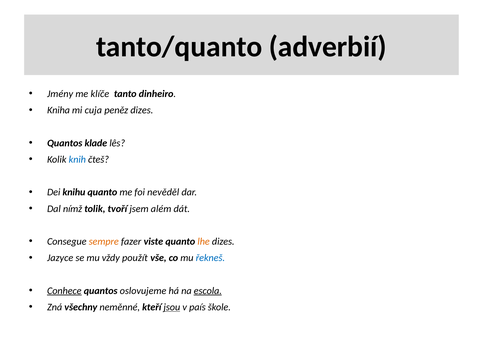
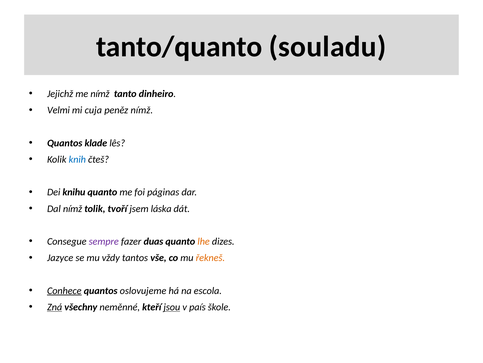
adverbií: adverbií -> souladu (328, 47)
Jmény: Jmény -> Jejichž (60, 94)
me klíče: klíče -> nímž (100, 94)
Kniha: Kniha -> Velmi (58, 110)
peněz dizes: dizes -> nímž (142, 110)
nevěděl: nevěděl -> páginas (163, 192)
além: além -> láska (161, 208)
sempre colour: orange -> purple (104, 241)
viste: viste -> duas (153, 241)
použít: použít -> tantos (135, 257)
řekneš colour: blue -> orange (210, 257)
escola underline: present -> none (208, 290)
Zná underline: none -> present (55, 307)
